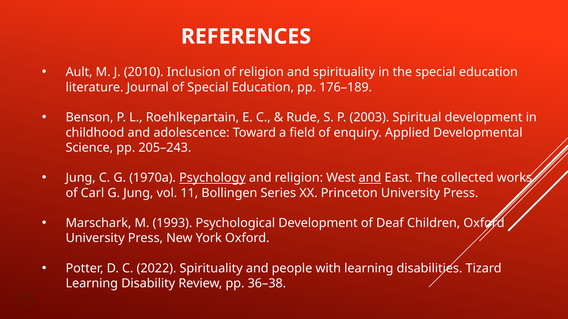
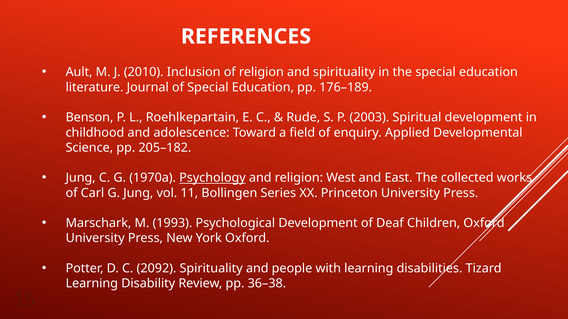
205–243: 205–243 -> 205–182 (165, 148)
and underline: present -> none (370, 178)
2022: 2022 -> 2092 (157, 269)
